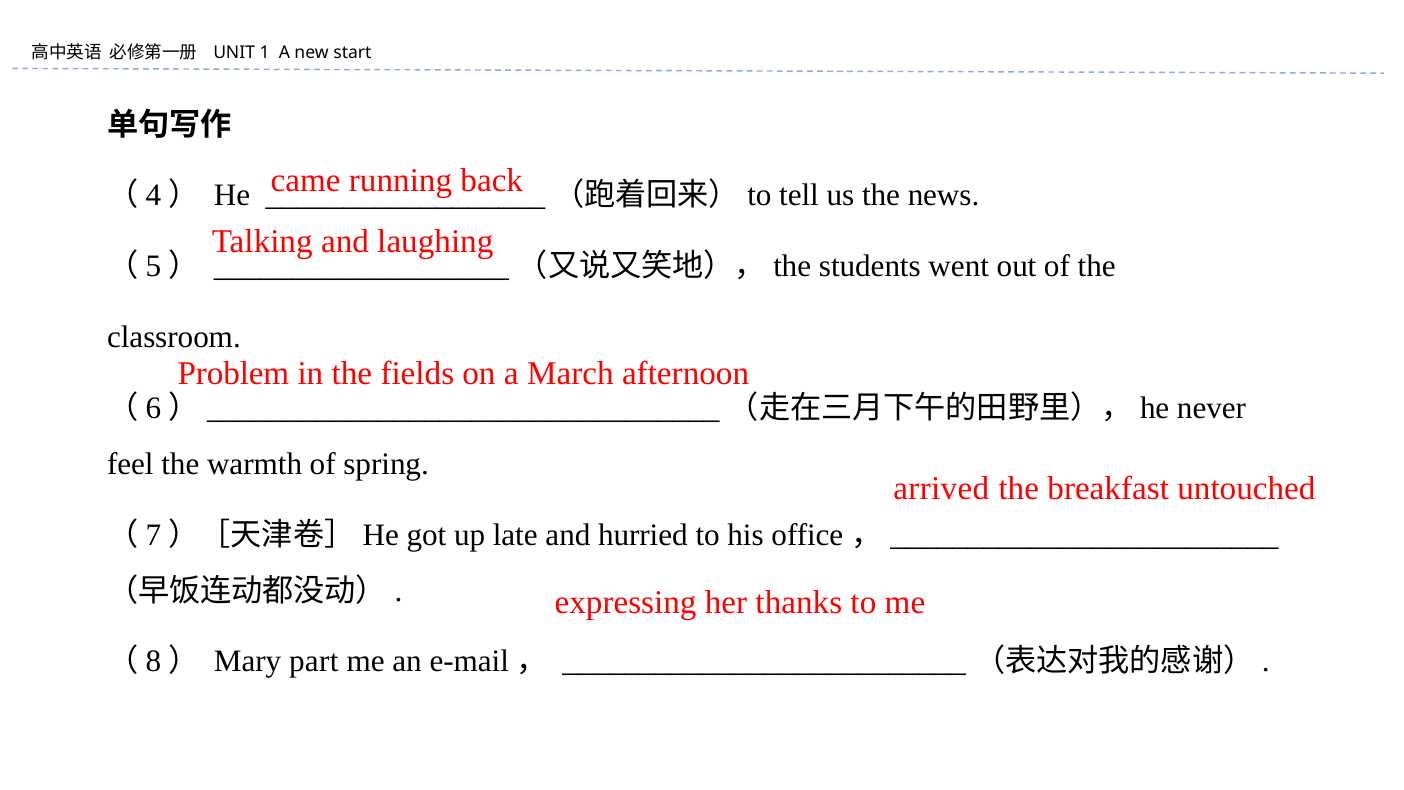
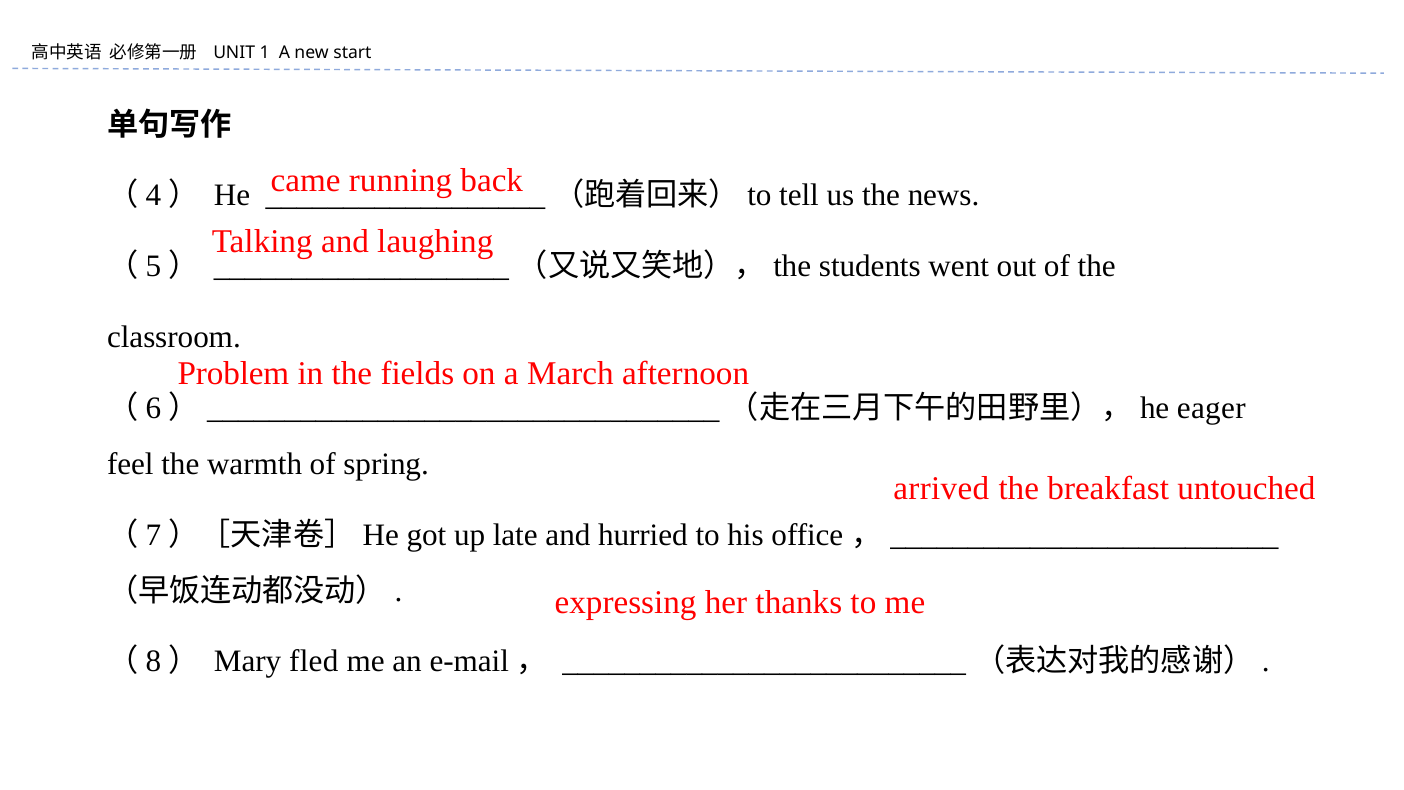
never: never -> eager (1211, 408)
part: part -> fled (314, 661)
